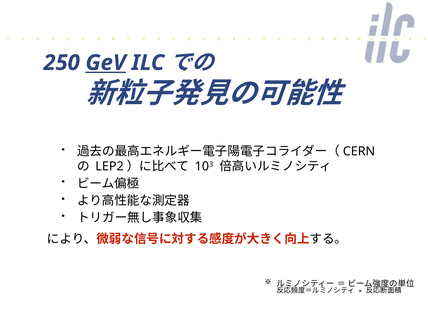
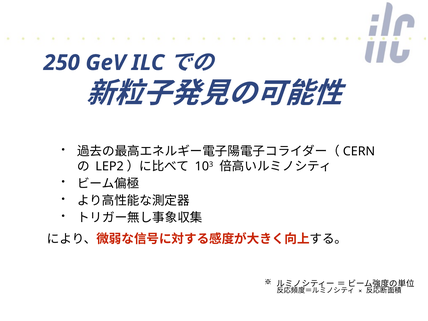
GeV underline: present -> none (106, 63)
